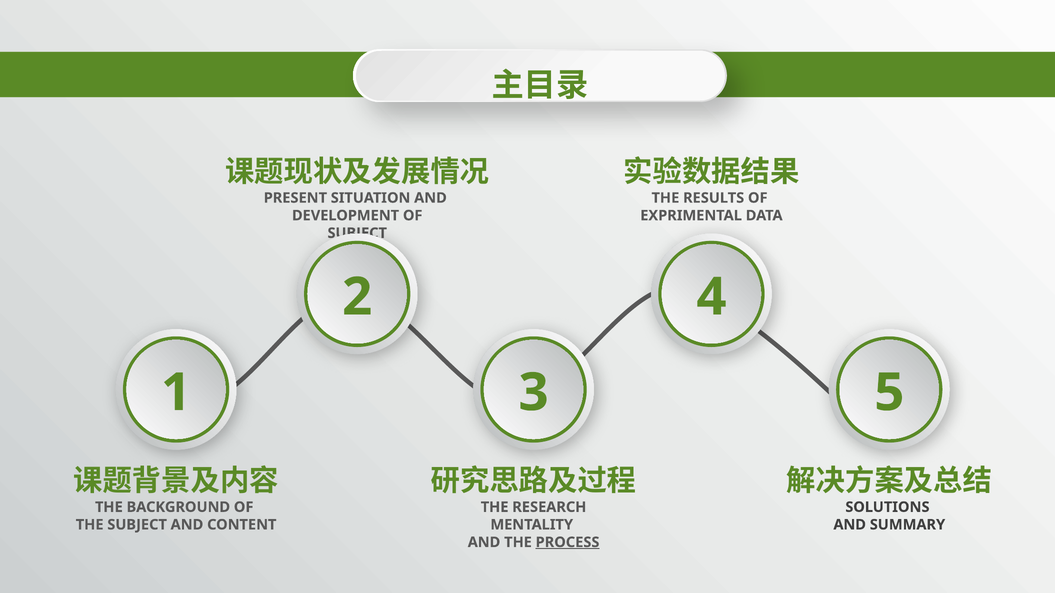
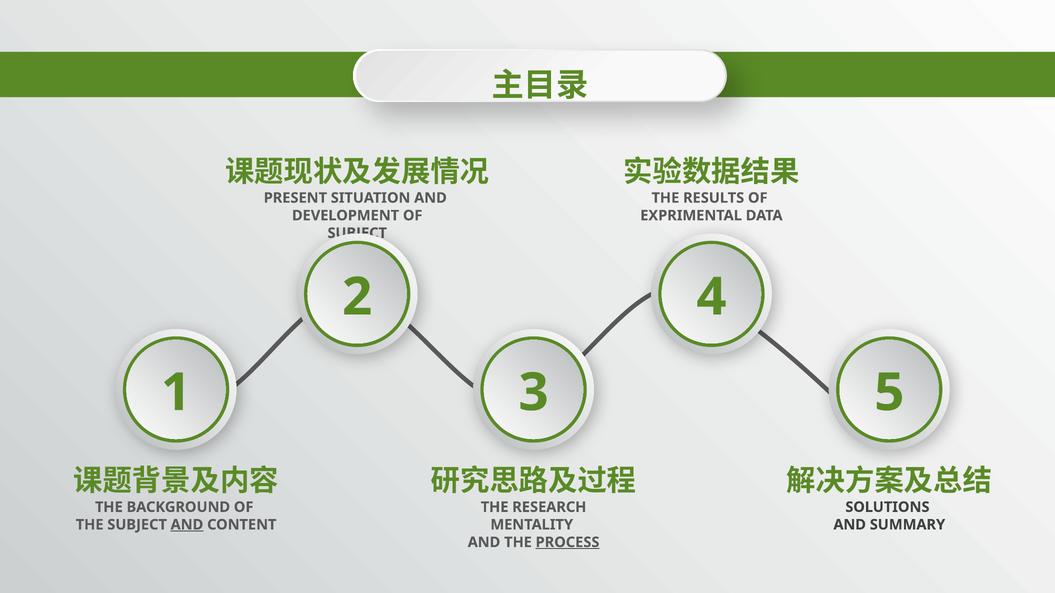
AND underline: none -> present (187, 525)
